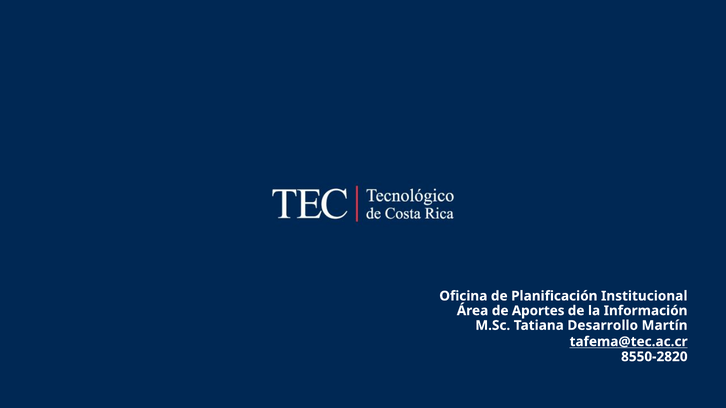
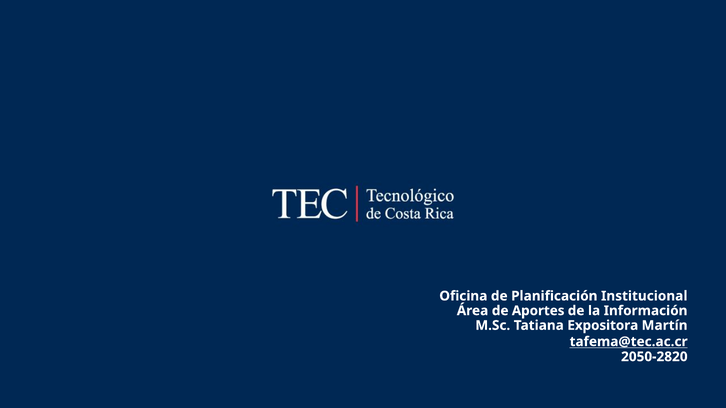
Desarrollo: Desarrollo -> Expositora (603, 326)
8550-2820: 8550-2820 -> 2050-2820 (654, 357)
